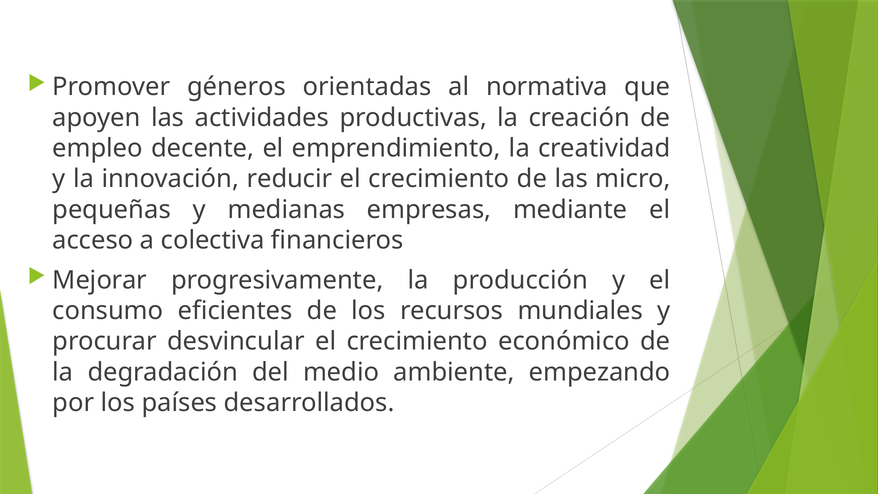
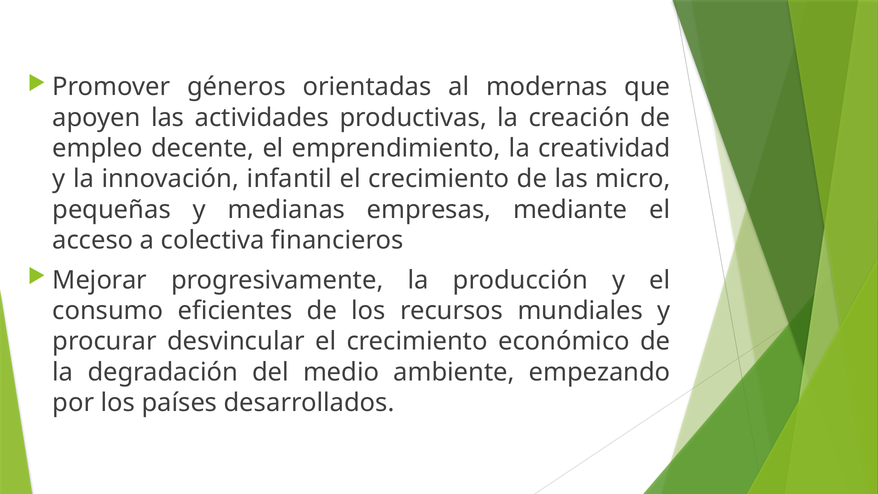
normativa: normativa -> modernas (547, 87)
reducir: reducir -> infantil (289, 179)
